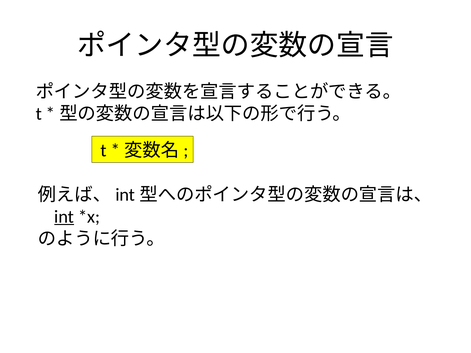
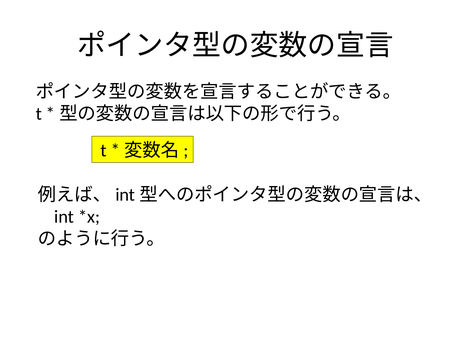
int underline: present -> none (64, 217)
